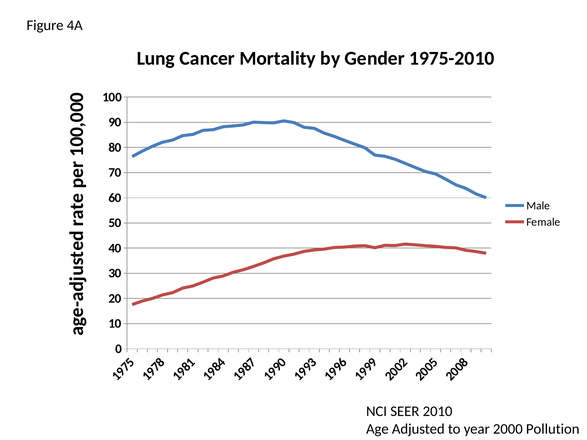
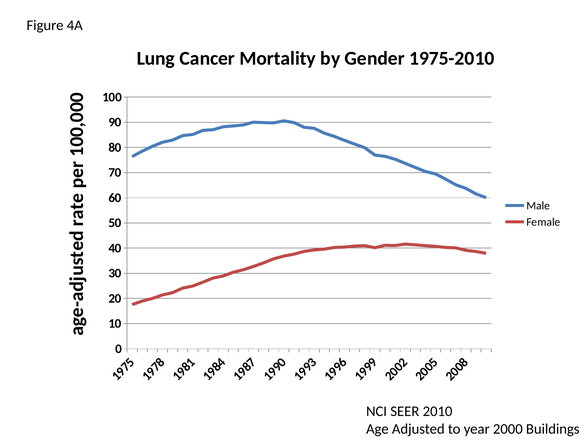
Pollution: Pollution -> Buildings (553, 429)
